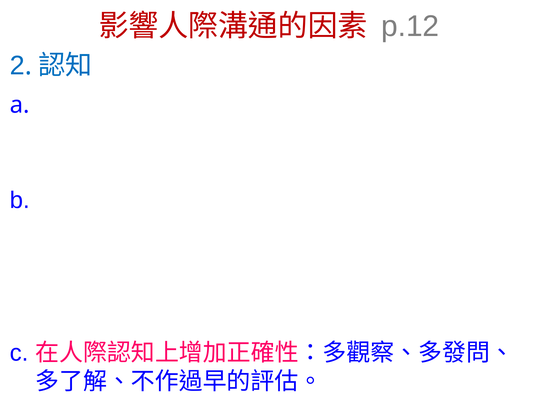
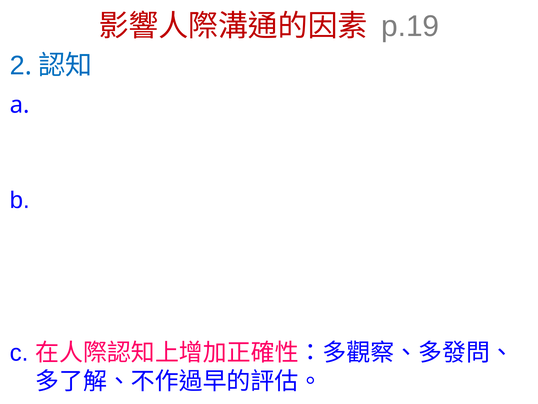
p.12: p.12 -> p.19 (410, 26)
